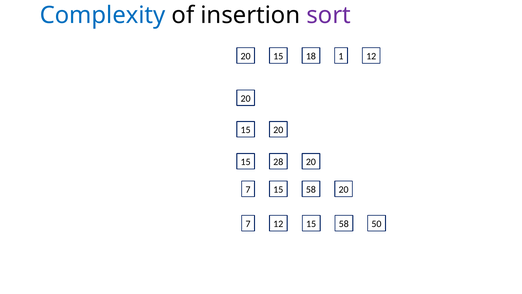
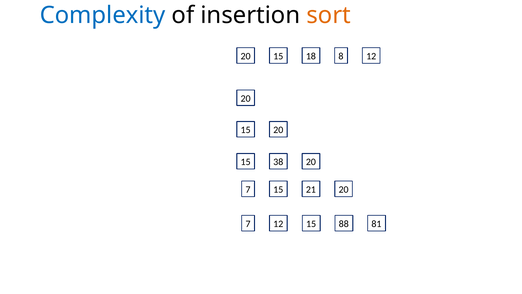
sort colour: purple -> orange (329, 15)
1: 1 -> 8 (341, 56)
28: 28 -> 38 (278, 162)
58: 58 -> 21 (311, 189)
58: 58 -> 88 (344, 224)
50: 50 -> 81 (376, 224)
